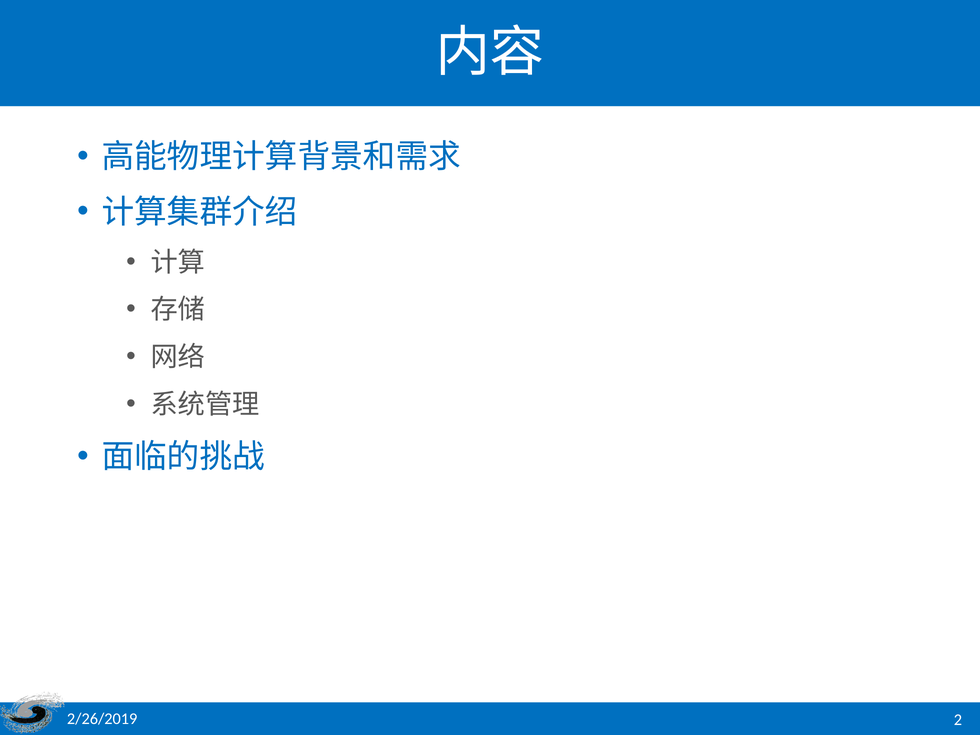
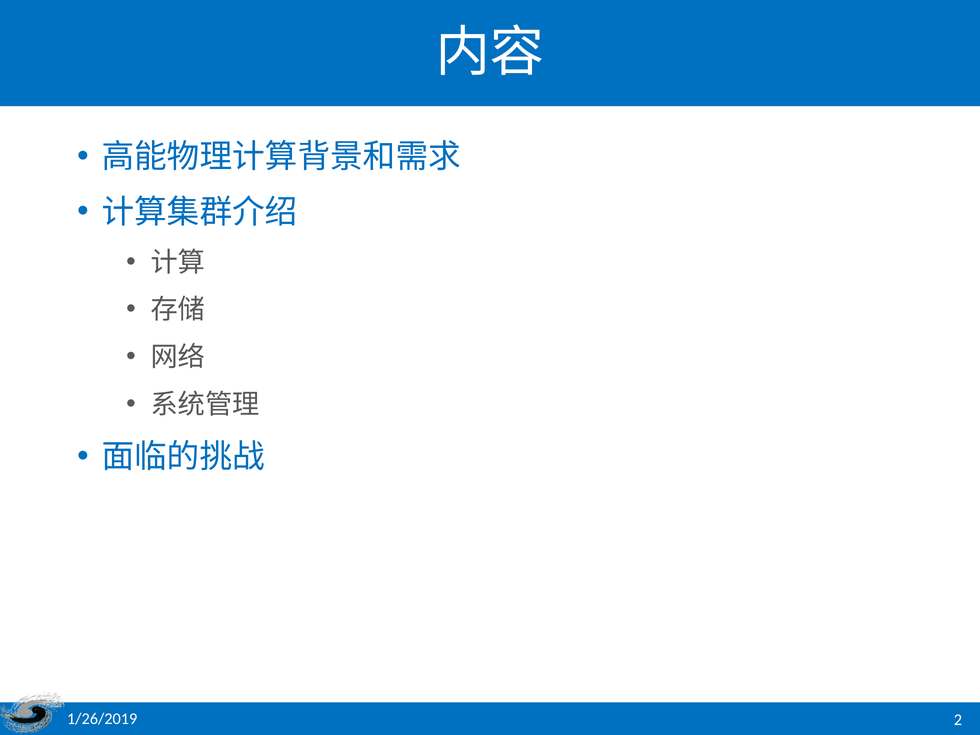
2/26/2019: 2/26/2019 -> 1/26/2019 (102, 719)
